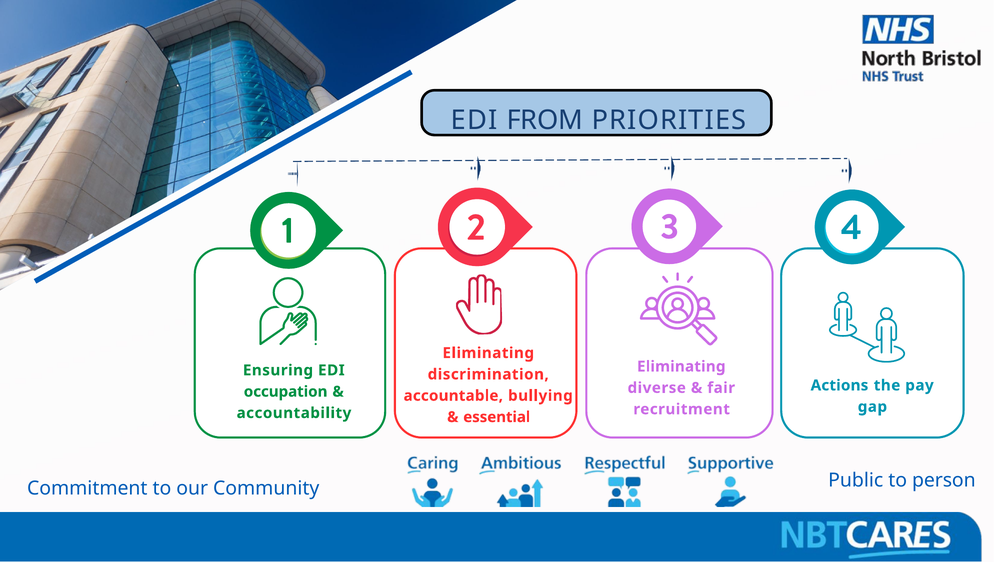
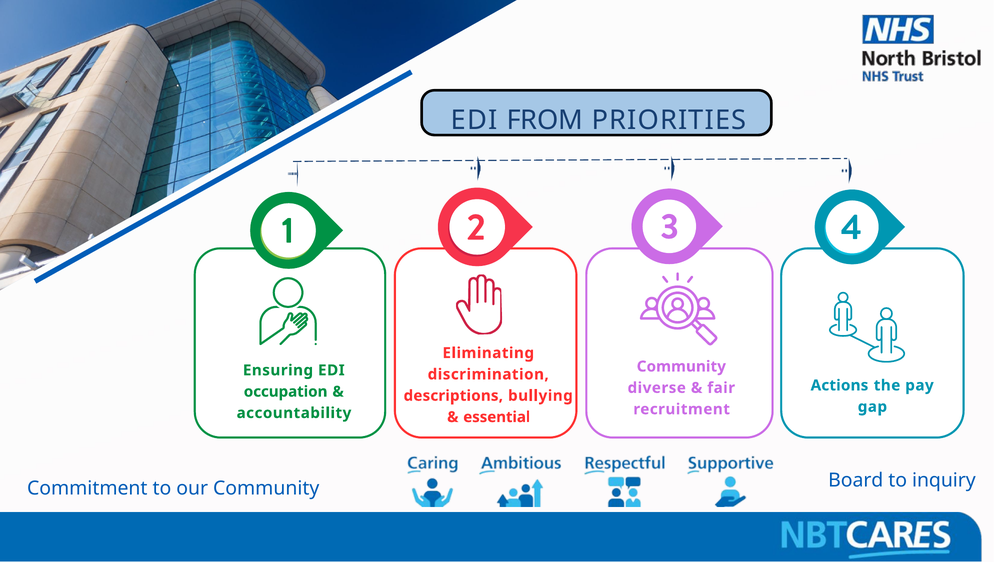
Eliminating: Eliminating -> Community (681, 367)
accountable: accountable -> descriptions (453, 396)
Public: Public -> Board (856, 481)
person: person -> inquiry (944, 481)
